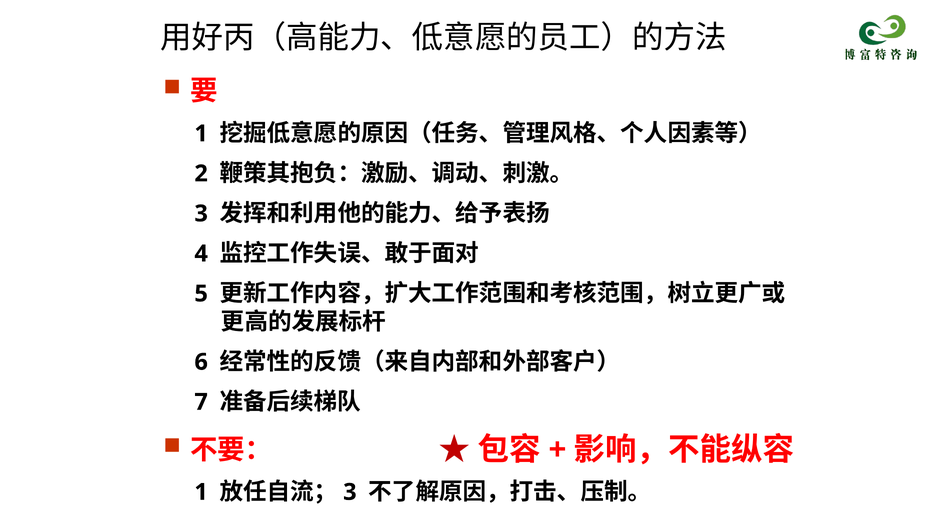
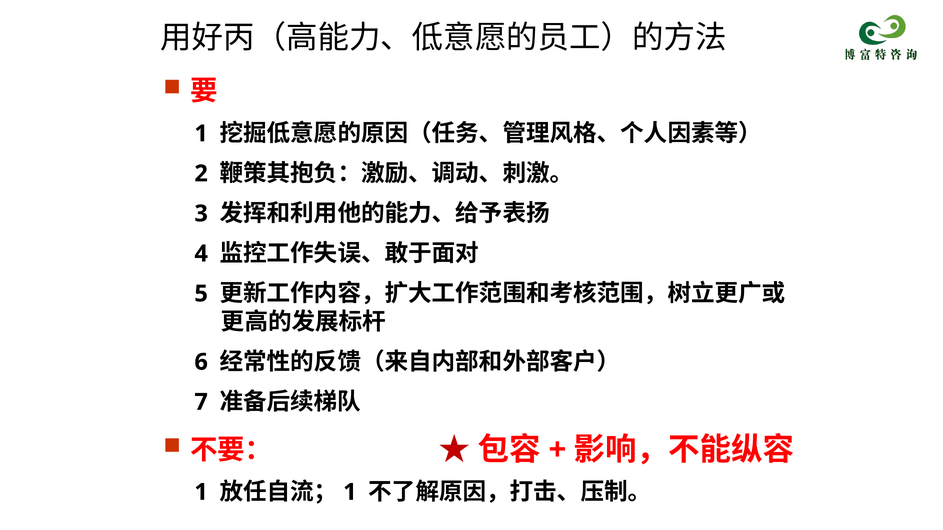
3: 3 -> 1 (350, 492)
